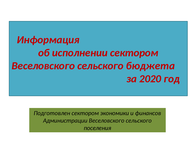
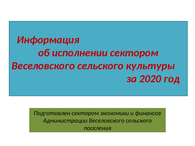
бюджета: бюджета -> культуры (150, 66)
